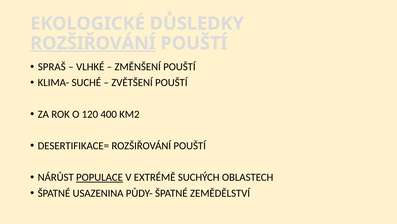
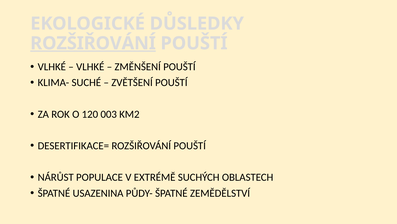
SPRAŠ: SPRAŠ -> VLHKÉ (52, 67)
400: 400 -> 003 (109, 114)
POPULACE underline: present -> none (99, 177)
